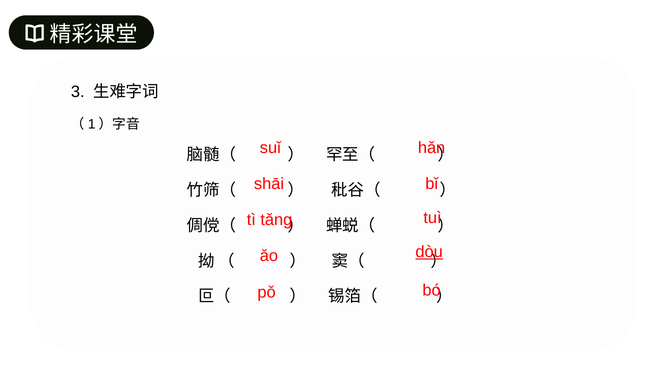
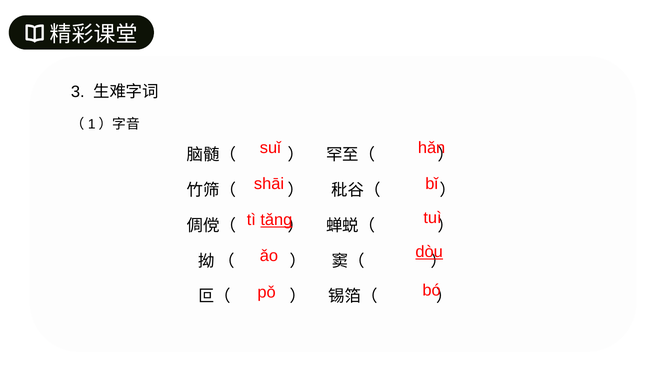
tǎng underline: none -> present (276, 220)
